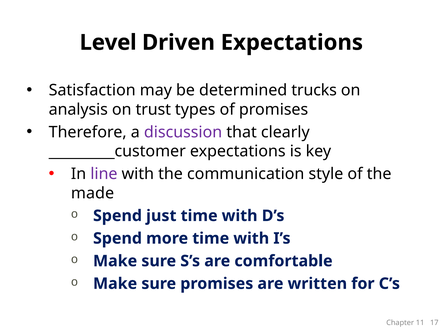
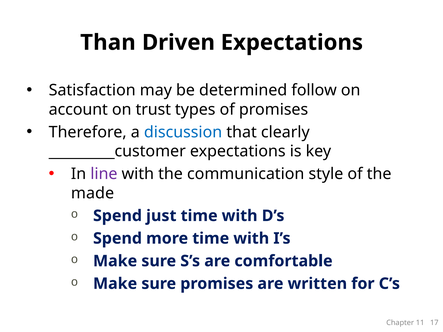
Level: Level -> Than (108, 43)
trucks: trucks -> follow (314, 90)
analysis: analysis -> account (78, 110)
discussion colour: purple -> blue (183, 132)
